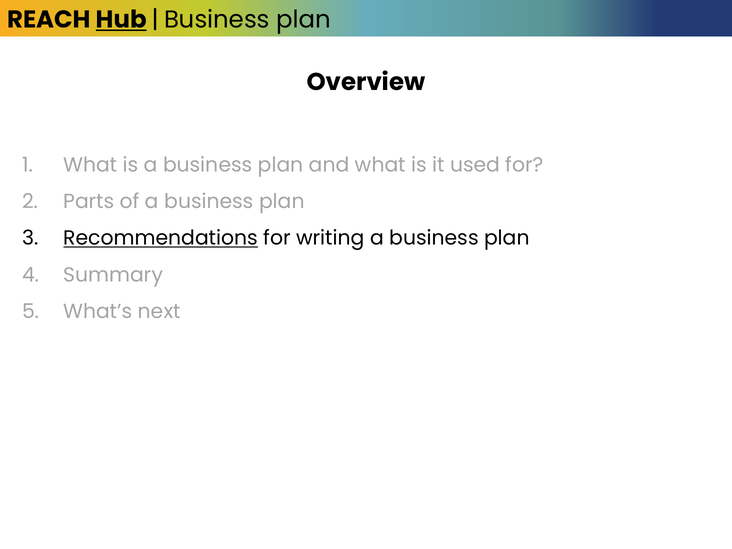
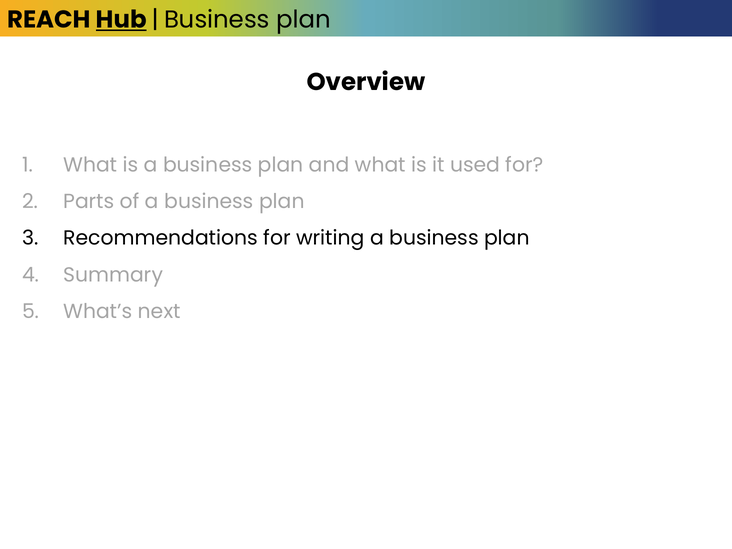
Recommendations underline: present -> none (161, 238)
